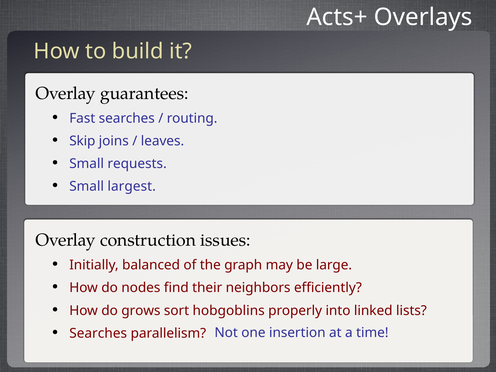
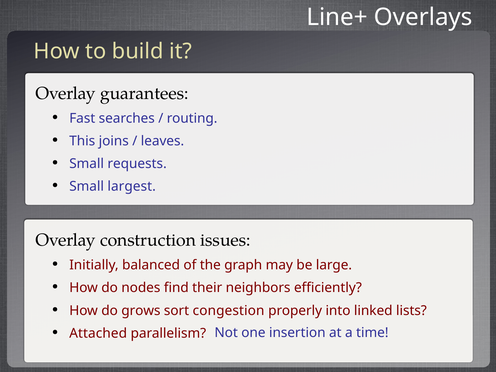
Acts+: Acts+ -> Line+ (337, 17)
Skip: Skip -> This (82, 141)
hobgoblins: hobgoblins -> congestion (229, 311)
Searches: Searches -> Attached (98, 333)
